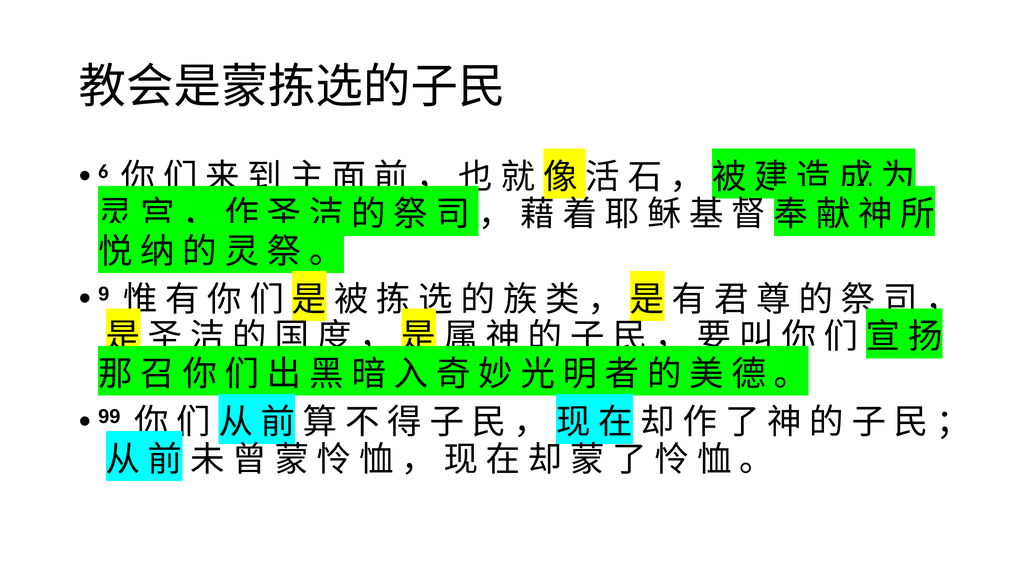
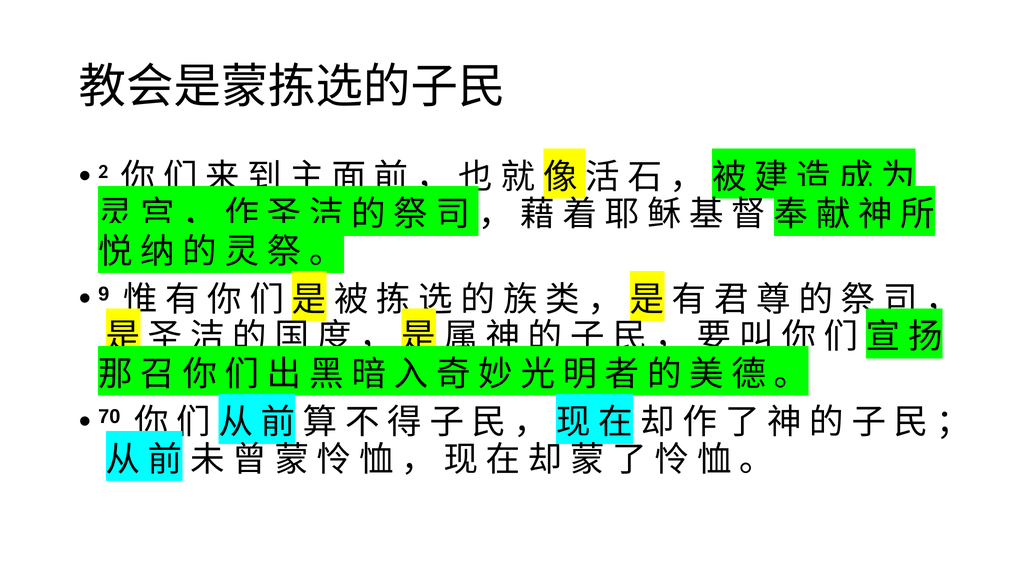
6: 6 -> 2 (103, 172)
99: 99 -> 70 (109, 417)
